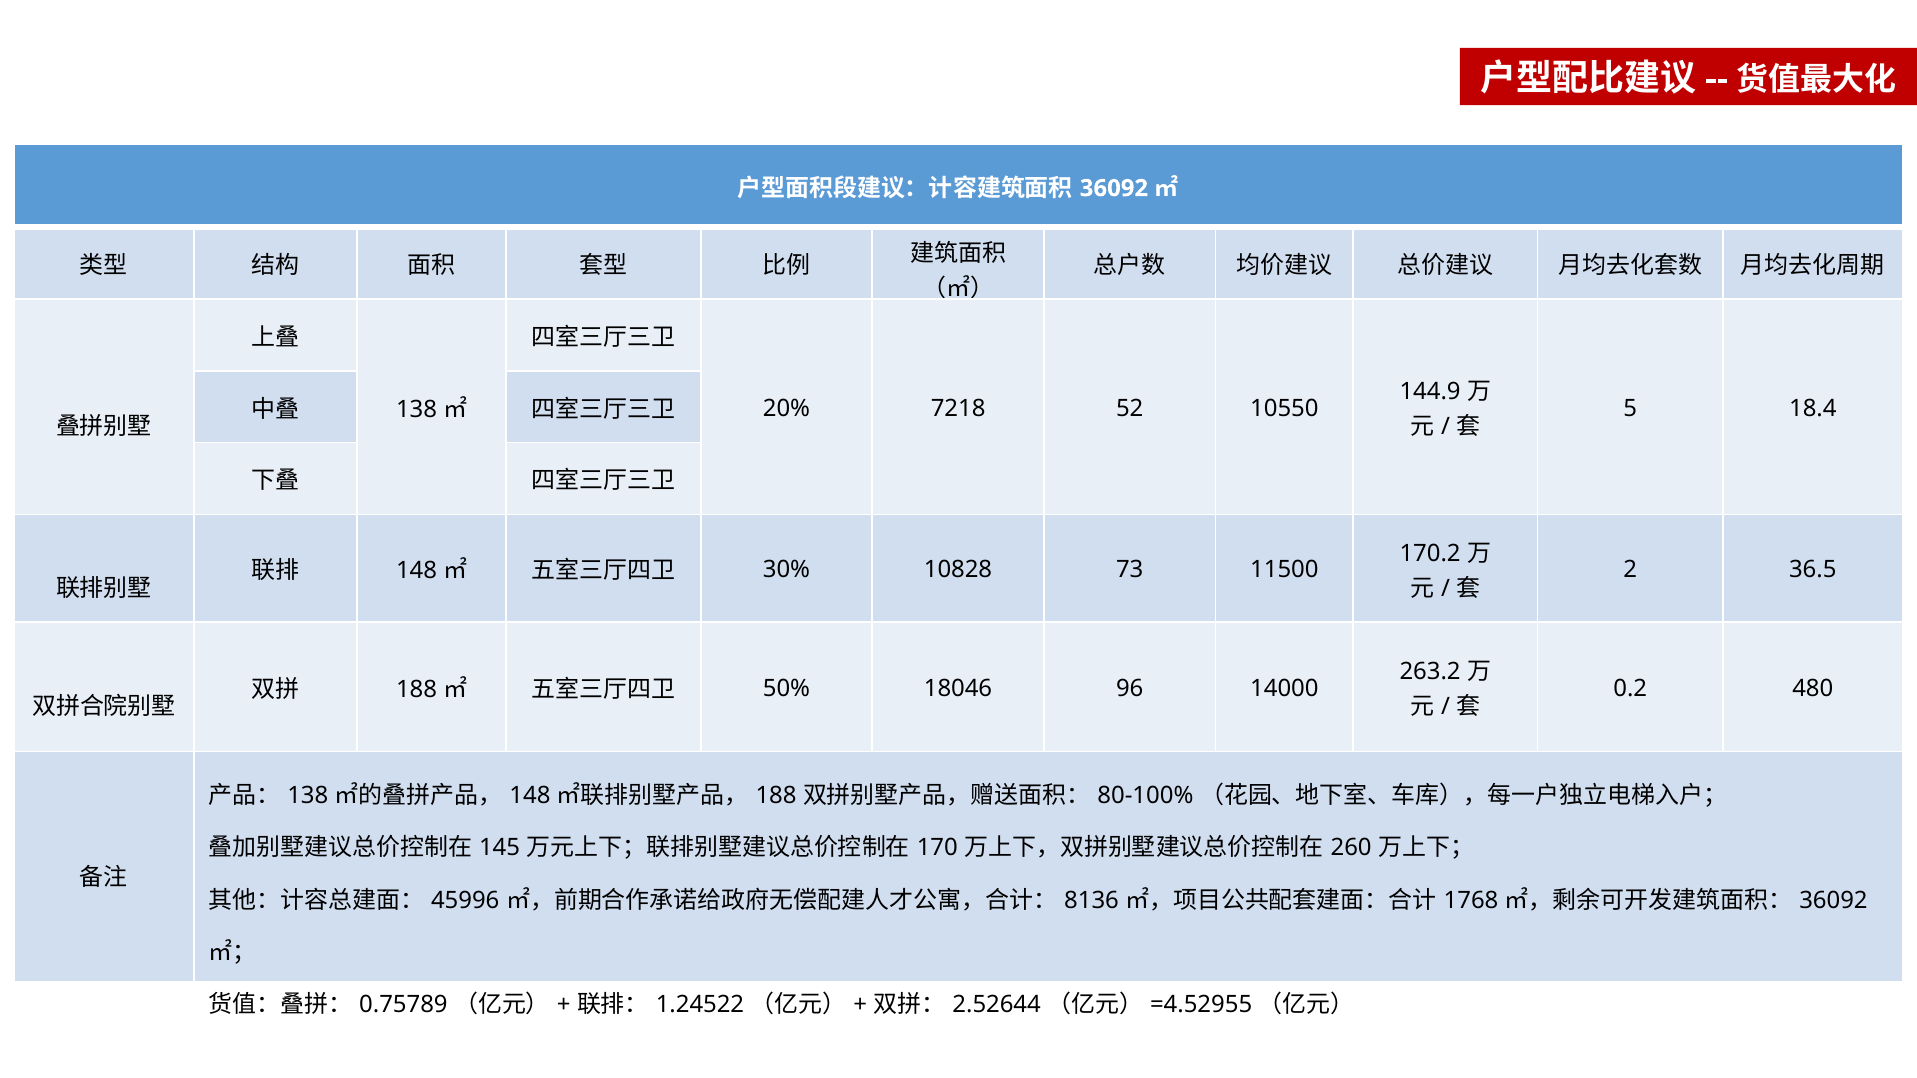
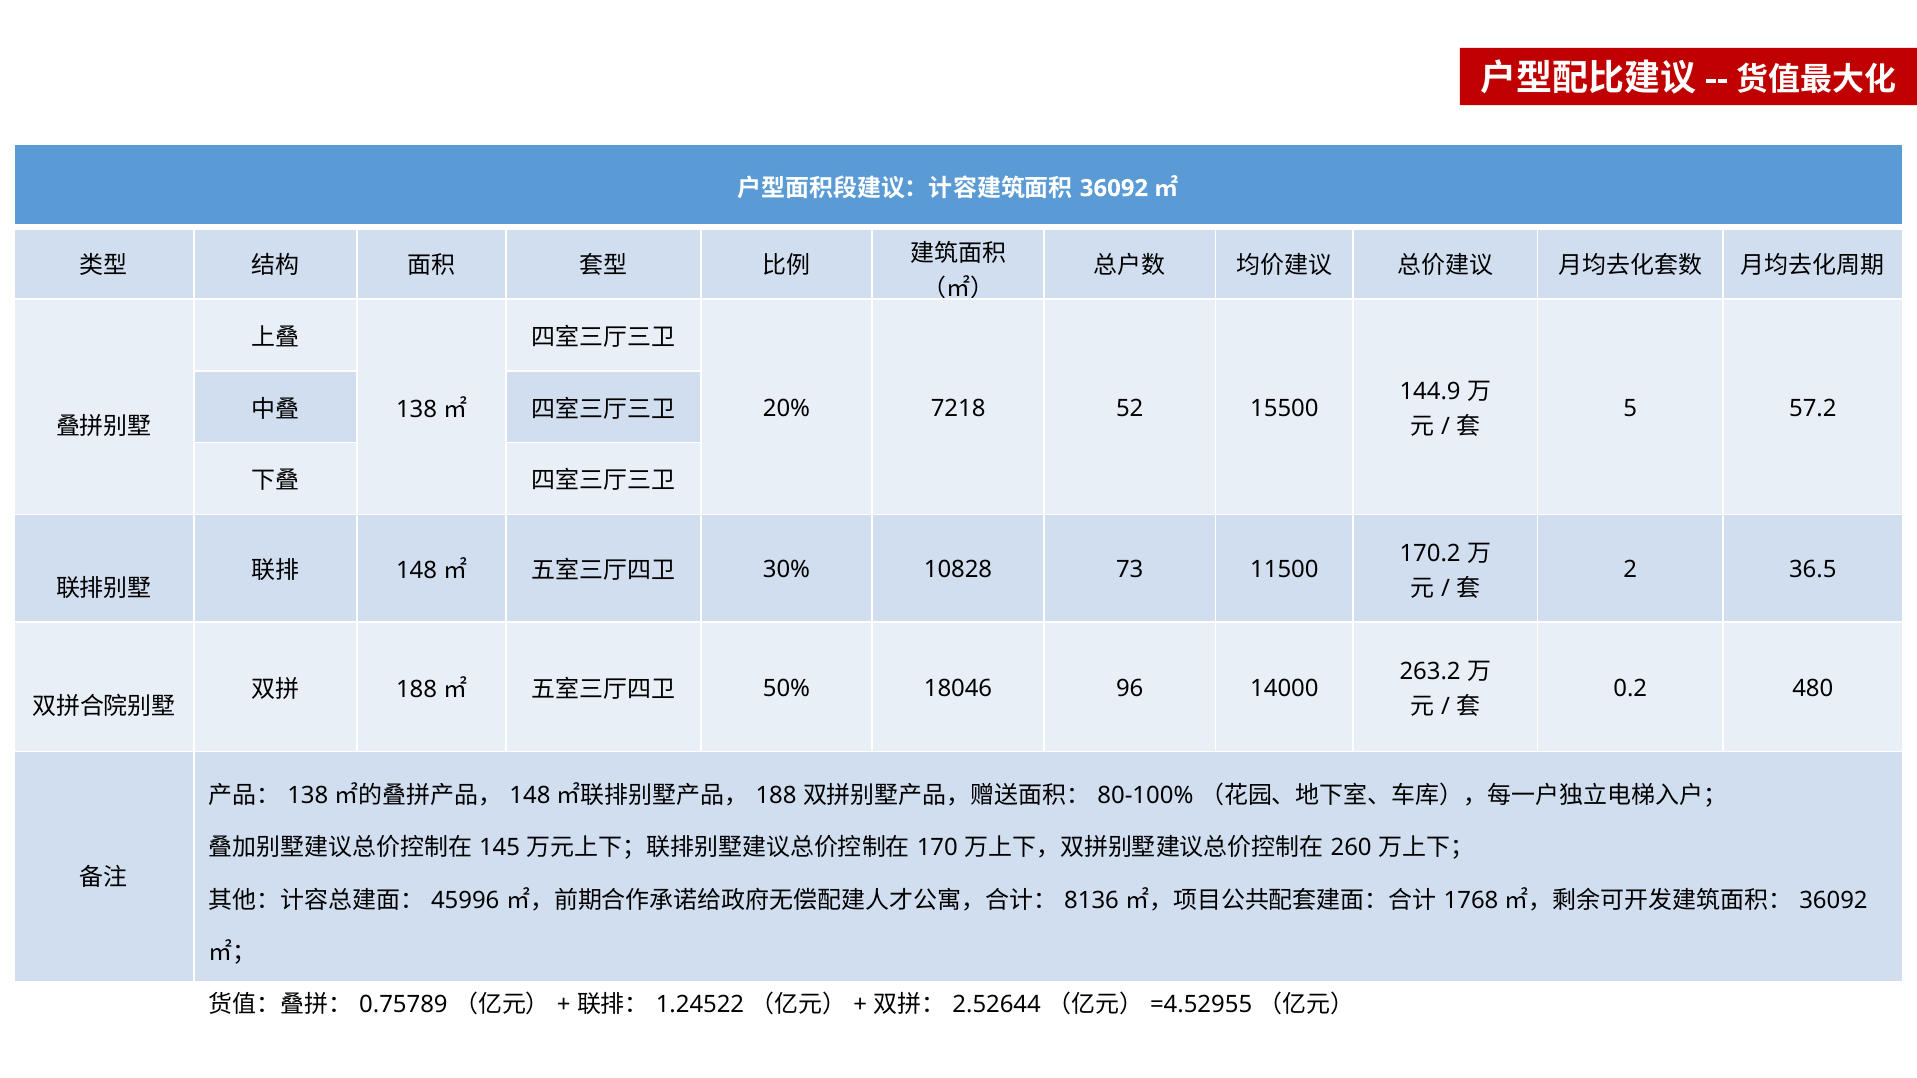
10550: 10550 -> 15500 (1284, 408)
18.4: 18.4 -> 57.2 (1813, 408)
